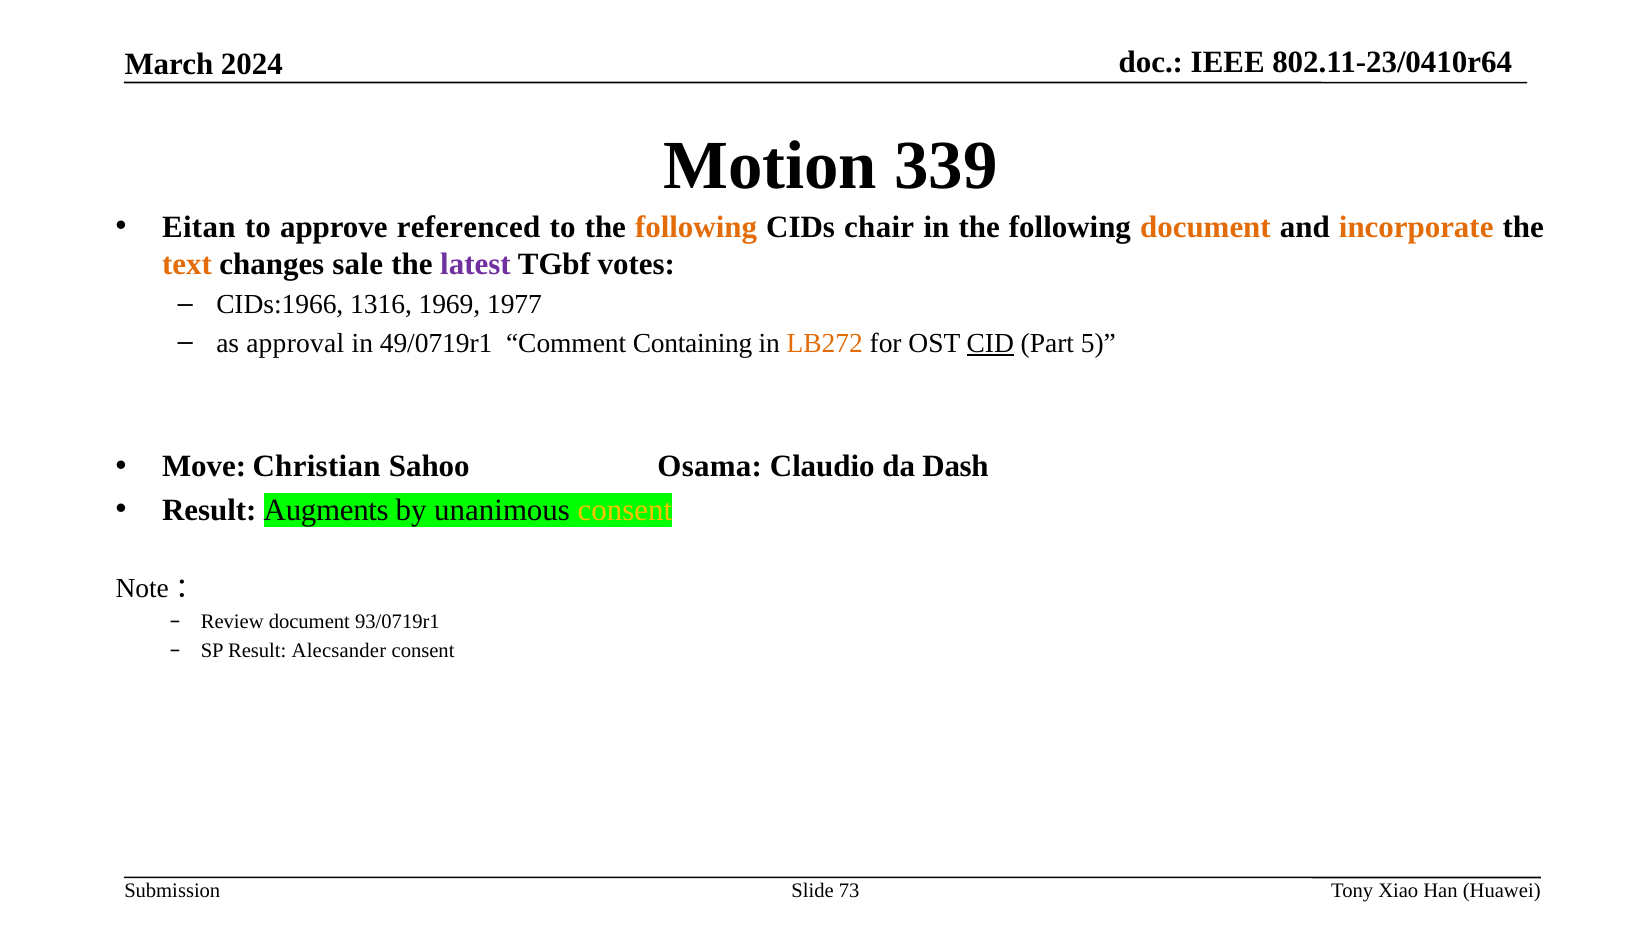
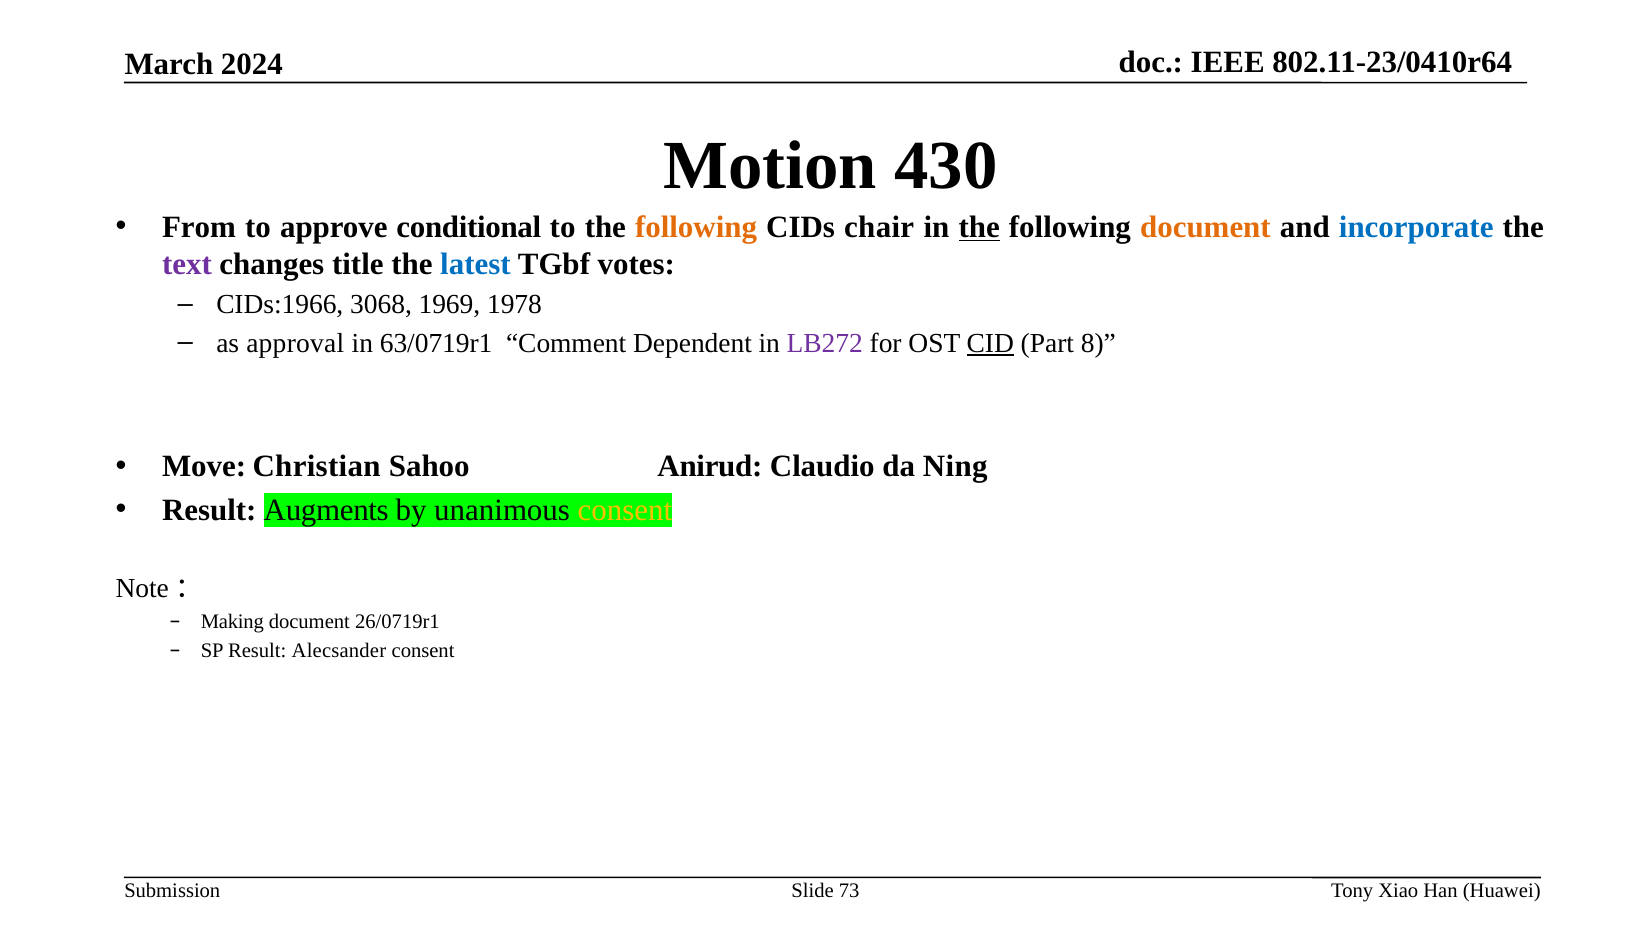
339: 339 -> 430 (946, 166)
Eitan: Eitan -> From (199, 227)
referenced: referenced -> conditional (469, 227)
the underline: none -> present (979, 227)
incorporate colour: orange -> blue (1416, 227)
text colour: orange -> purple (187, 264)
sale: sale -> title (358, 264)
latest colour: purple -> blue (475, 264)
1316: 1316 -> 3068 (381, 305)
1977: 1977 -> 1978 (515, 305)
49/0719r1: 49/0719r1 -> 63/0719r1 (436, 343)
Containing: Containing -> Dependent (693, 343)
LB272 colour: orange -> purple (825, 343)
5: 5 -> 8 (1098, 343)
Osama: Osama -> Anirud (710, 467)
Dash: Dash -> Ning (955, 467)
Review: Review -> Making (232, 621)
93/0719r1: 93/0719r1 -> 26/0719r1 (397, 621)
